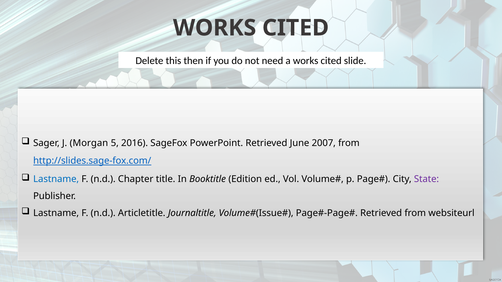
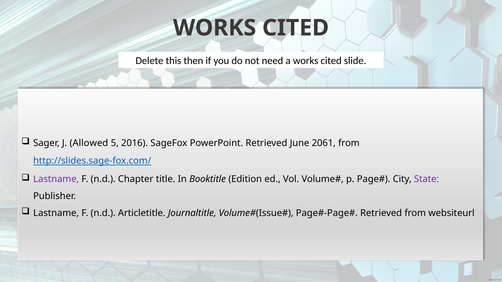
Morgan: Morgan -> Allowed (89, 143)
2007: 2007 -> 2061 (324, 143)
Lastname colour: blue -> purple (56, 179)
